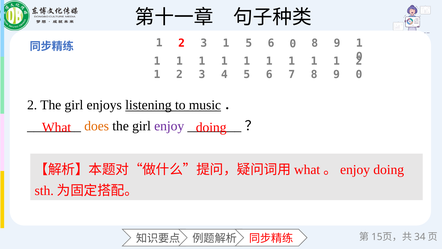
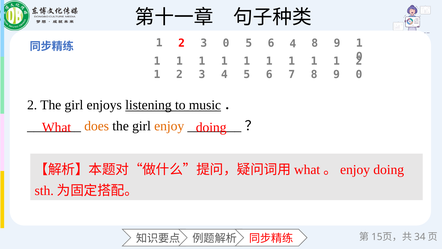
2 3 1: 1 -> 0 (226, 43)
6 0: 0 -> 4 (293, 44)
enjoy colour: purple -> orange (169, 126)
